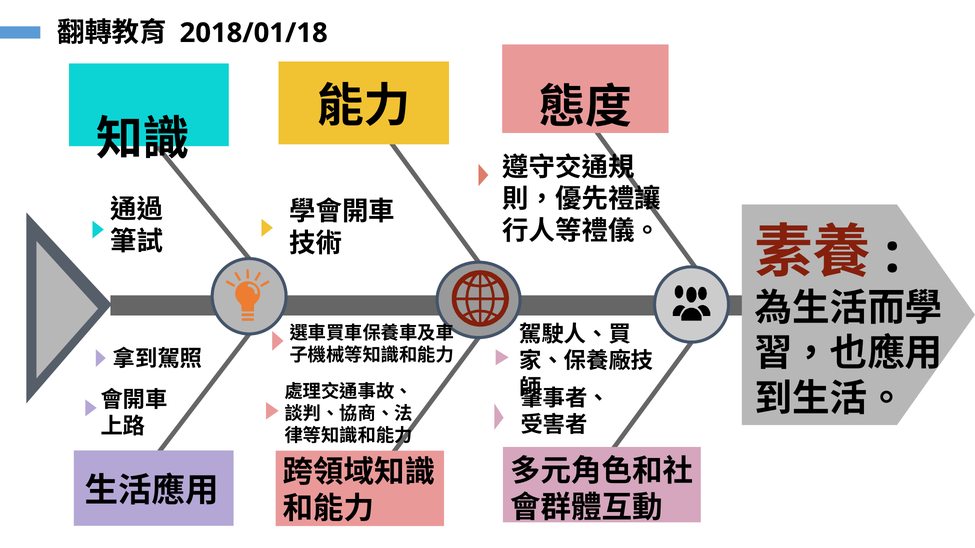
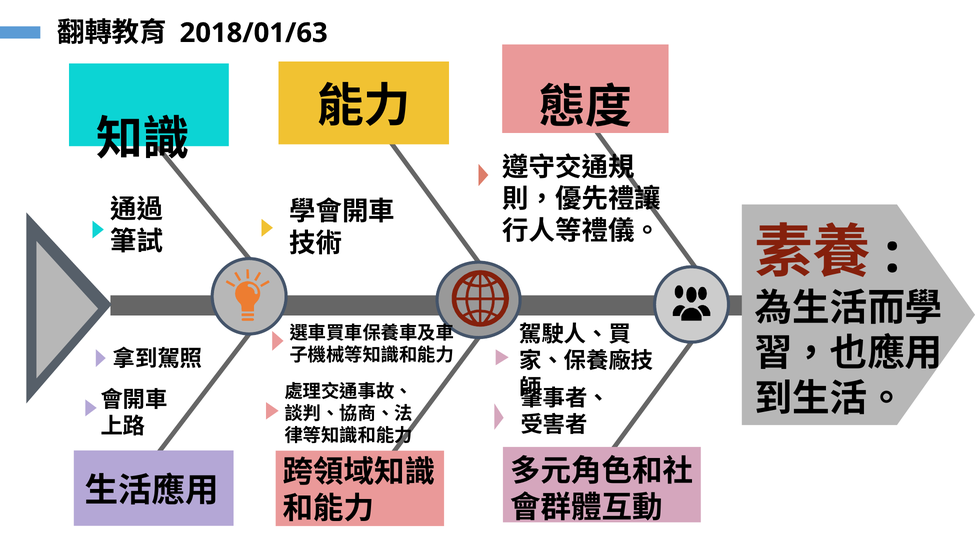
2018/01/18: 2018/01/18 -> 2018/01/63 (254, 33)
